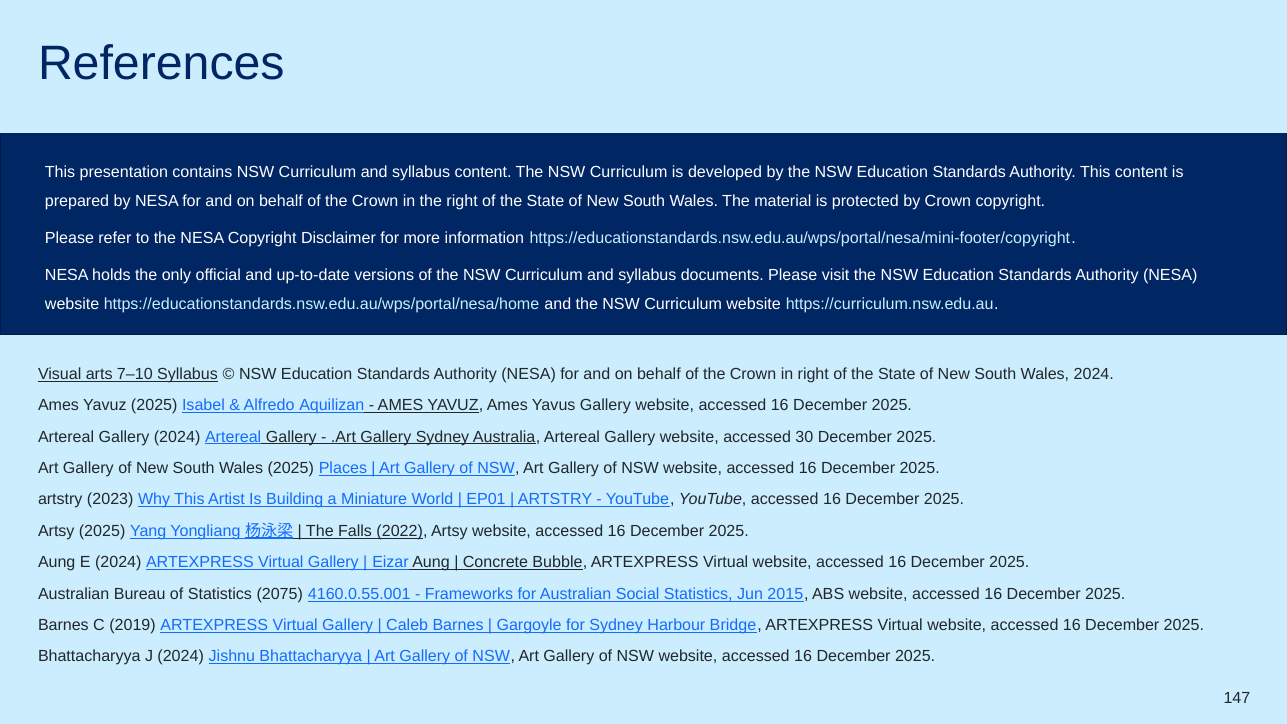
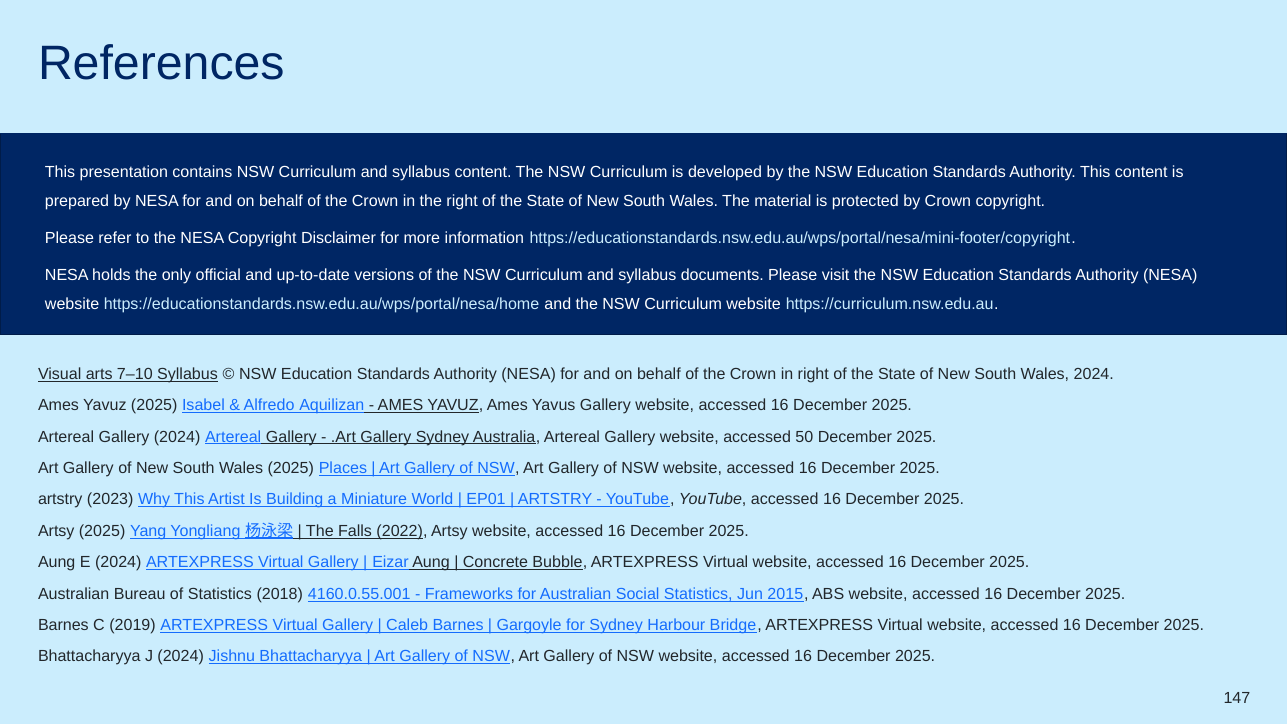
30: 30 -> 50 (804, 437)
2075: 2075 -> 2018 (280, 594)
